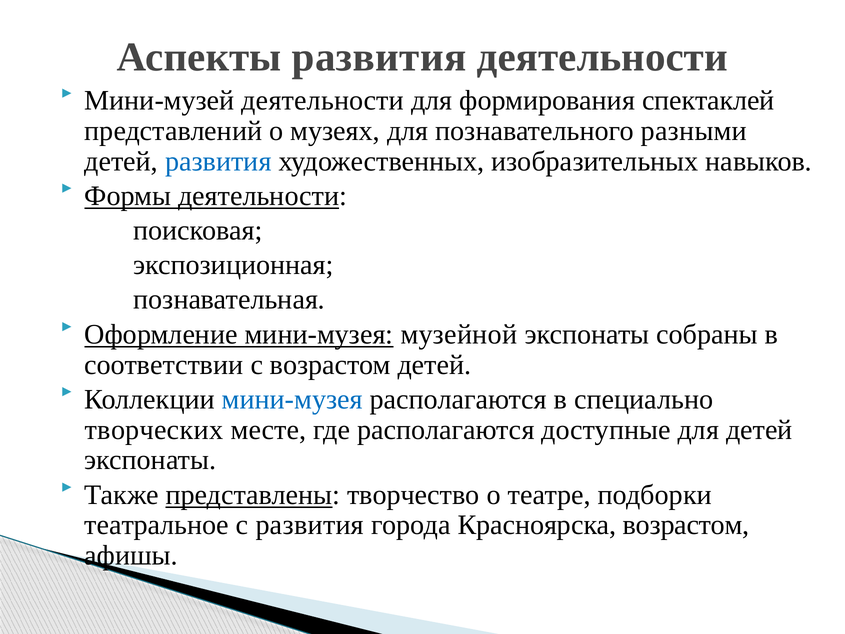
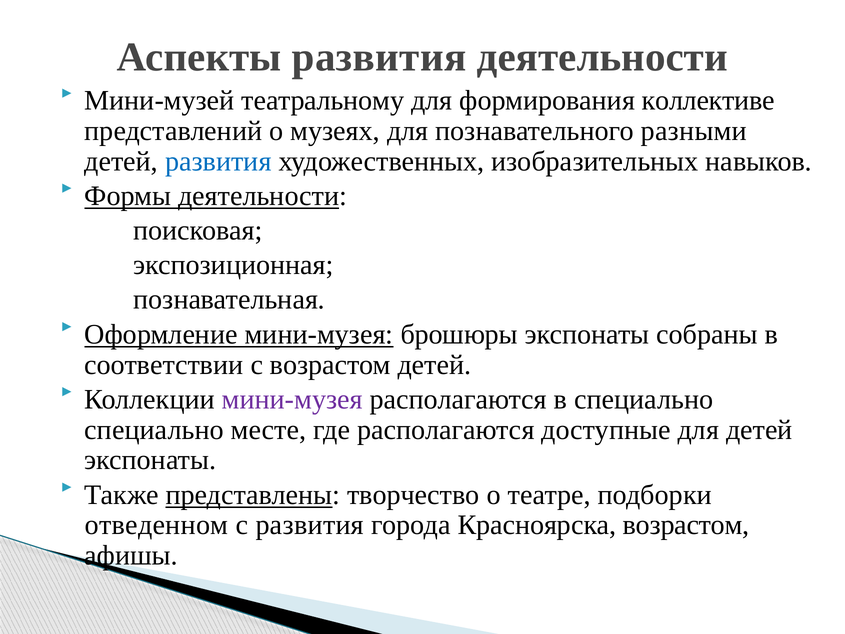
Мини-музей деятельности: деятельности -> театральному (323, 100)
спектаклей: спектаклей -> коллективе (708, 100)
музейной: музейной -> брошюры (459, 334)
мини-музея colour: blue -> purple (292, 399)
творческих: творческих -> специально (154, 430)
театральное: театральное -> отведенном (156, 525)
